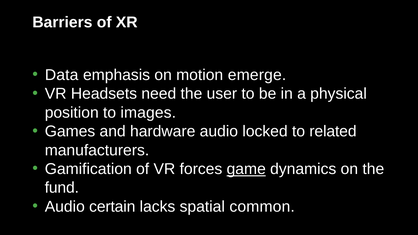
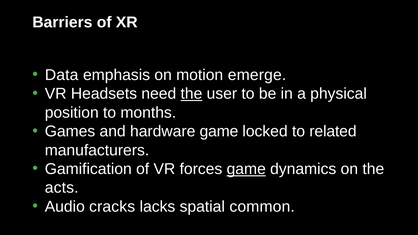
the underline: none -> present (191, 94)
images: images -> months (148, 113)
hardware audio: audio -> game (219, 131)
fund: fund -> acts (62, 188)
certain: certain -> cracks (112, 207)
